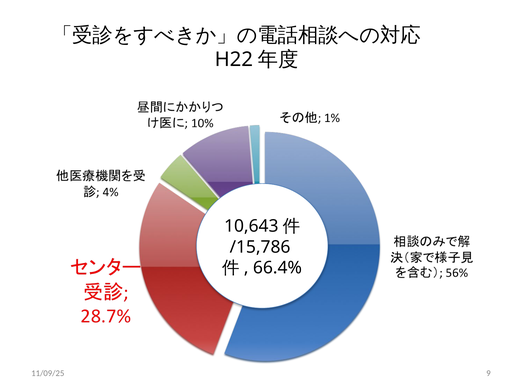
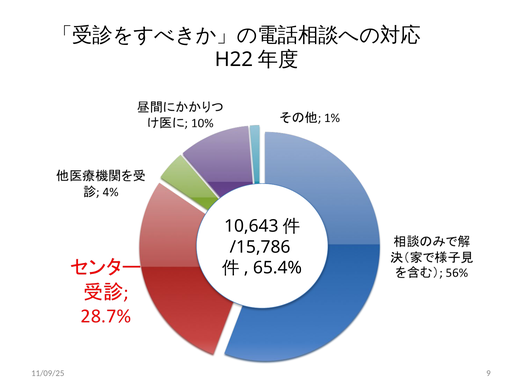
66.4%: 66.4% -> 65.4% (277, 268)
